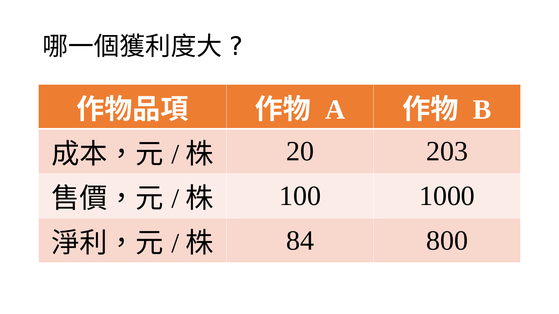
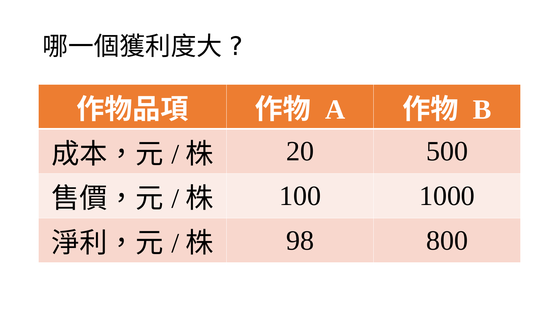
203: 203 -> 500 (447, 152)
84: 84 -> 98 (300, 241)
